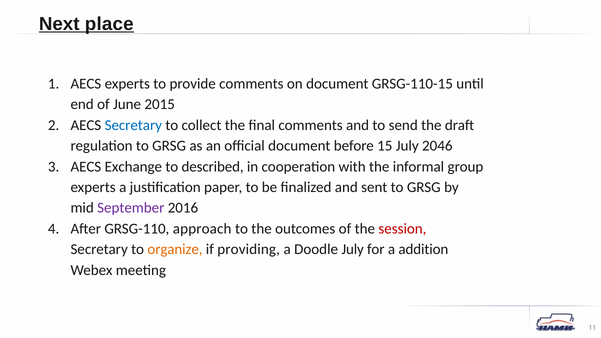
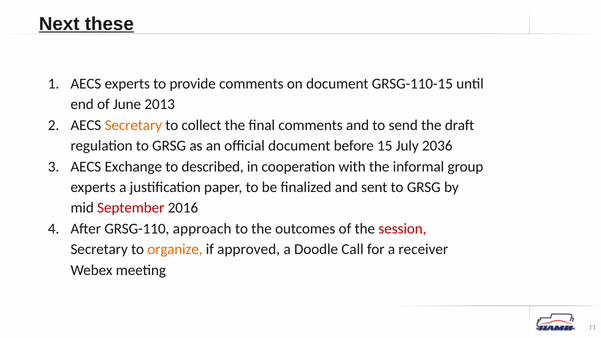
place: place -> these (109, 24)
2015: 2015 -> 2013 (160, 104)
Secretary colour: blue -> orange (133, 125)
2046: 2046 -> 2036 (437, 146)
September colour: purple -> red (131, 208)
providing: providing -> approved (249, 250)
Doodle July: July -> Call (353, 250)
addition: addition -> receiver (423, 250)
